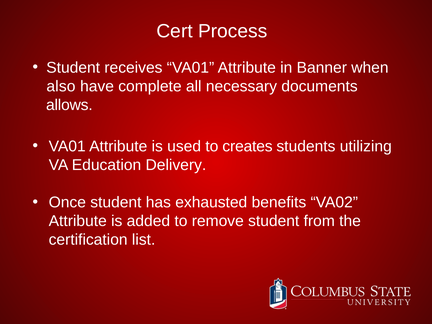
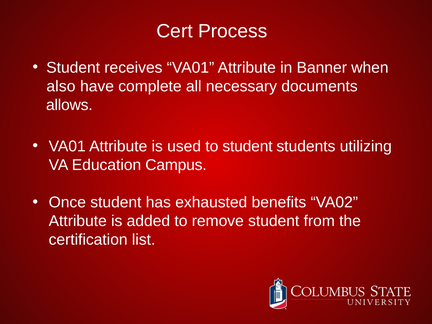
to creates: creates -> student (248, 146)
Delivery: Delivery -> Campus (176, 165)
